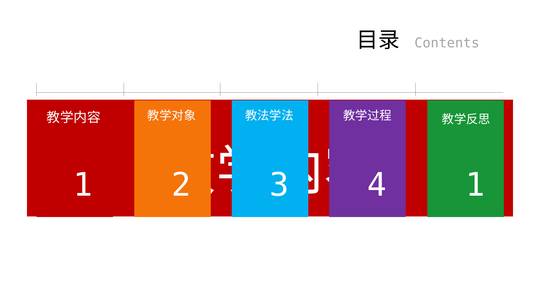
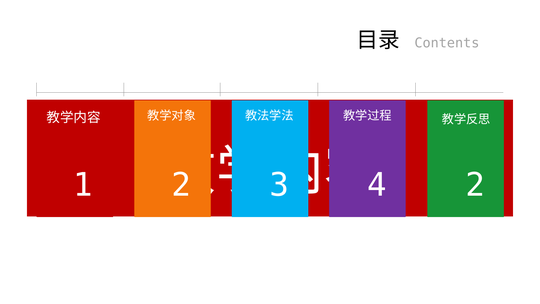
1: 1 -> 2 (475, 185)
